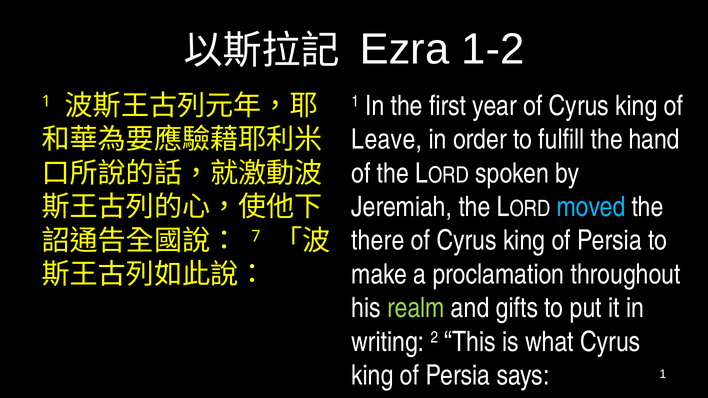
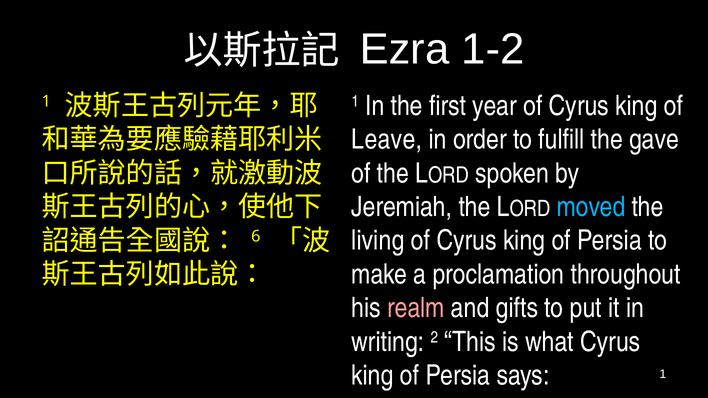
hand: hand -> gave (654, 140)
there: there -> living (378, 241)
7: 7 -> 6 (256, 236)
realm colour: light green -> pink (416, 308)
